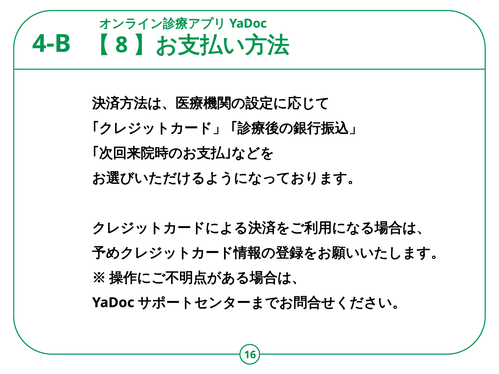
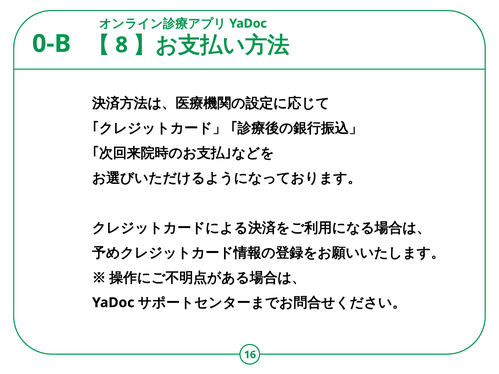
4-B: 4-B -> 0-B (52, 44)
